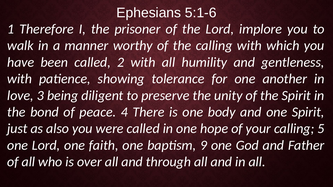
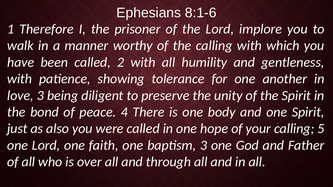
5:1-6: 5:1-6 -> 8:1-6 (201, 13)
baptism 9: 9 -> 3 (204, 146)
